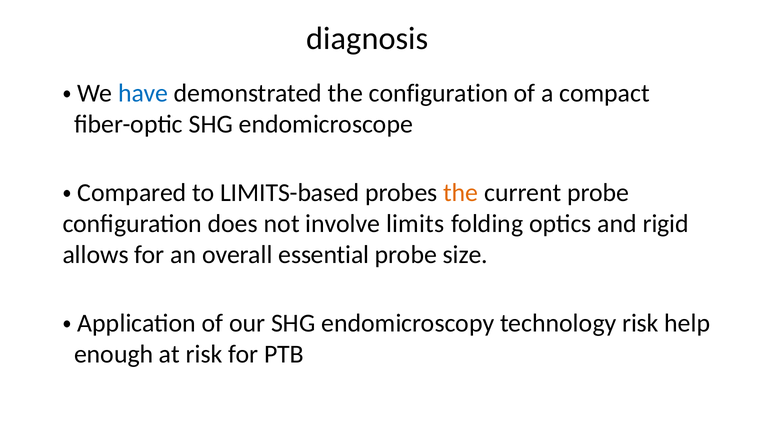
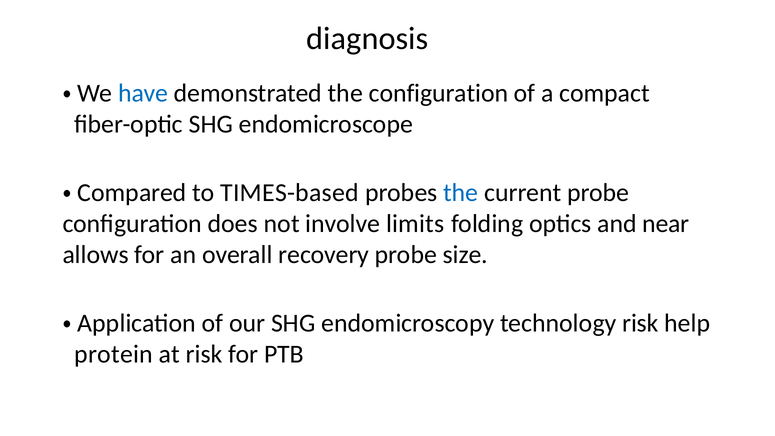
LIMITS-based: LIMITS-based -> TIMES-based (290, 193)
the colour: orange -> blue (461, 193)
rigid: rigid -> near (666, 224)
essential: essential -> recovery (324, 255)
enough: enough -> protein (114, 354)
